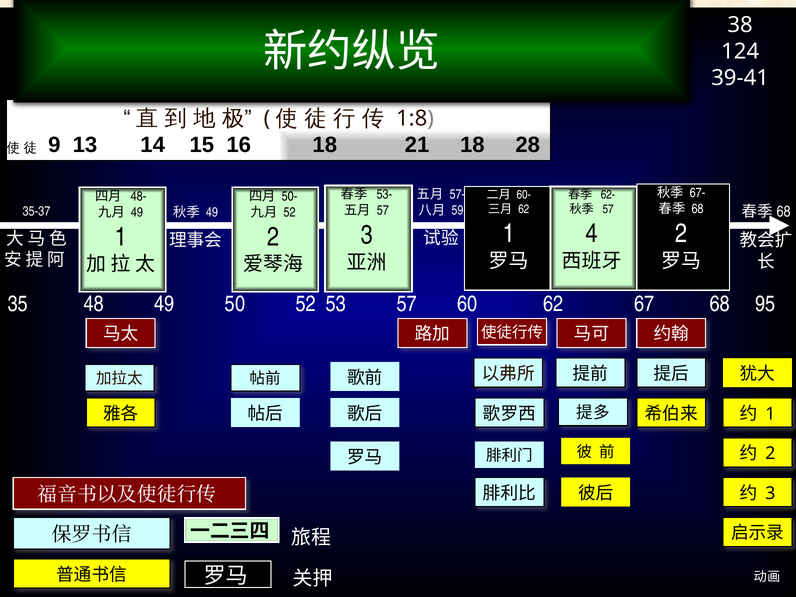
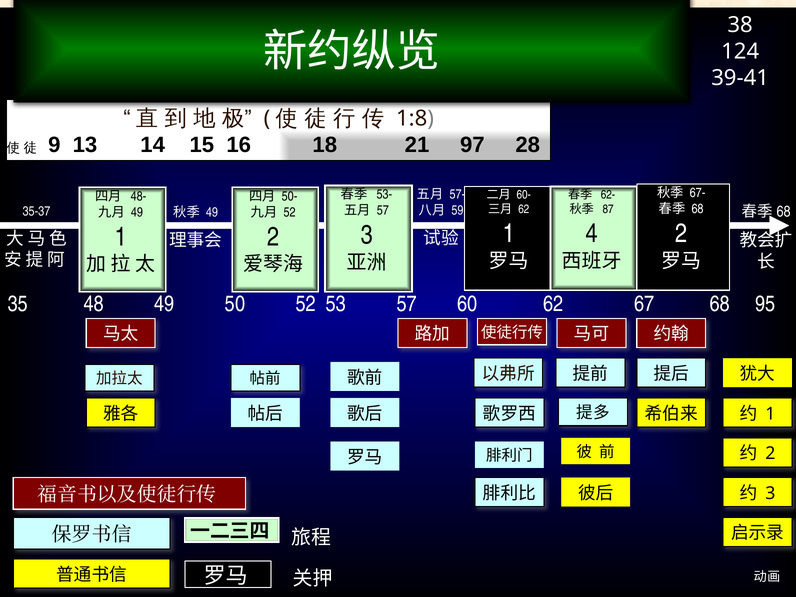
21 18: 18 -> 97 (472, 145)
57: 57 -> 87 (608, 209)
